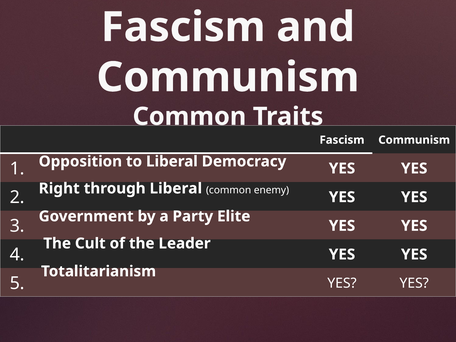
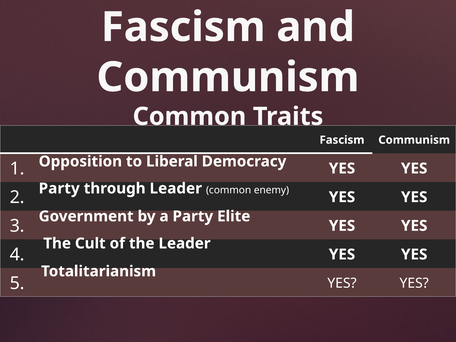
Right: Right -> Party (59, 188)
through Liberal: Liberal -> Leader (176, 188)
